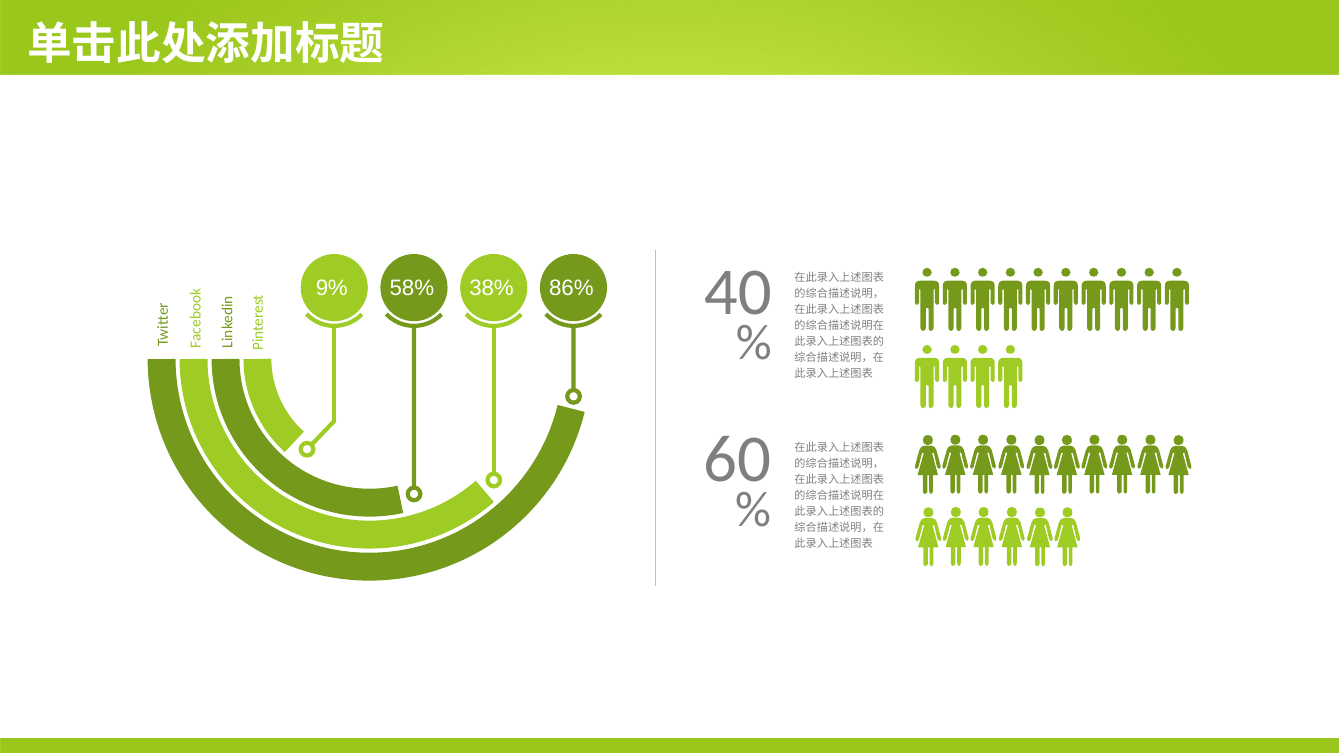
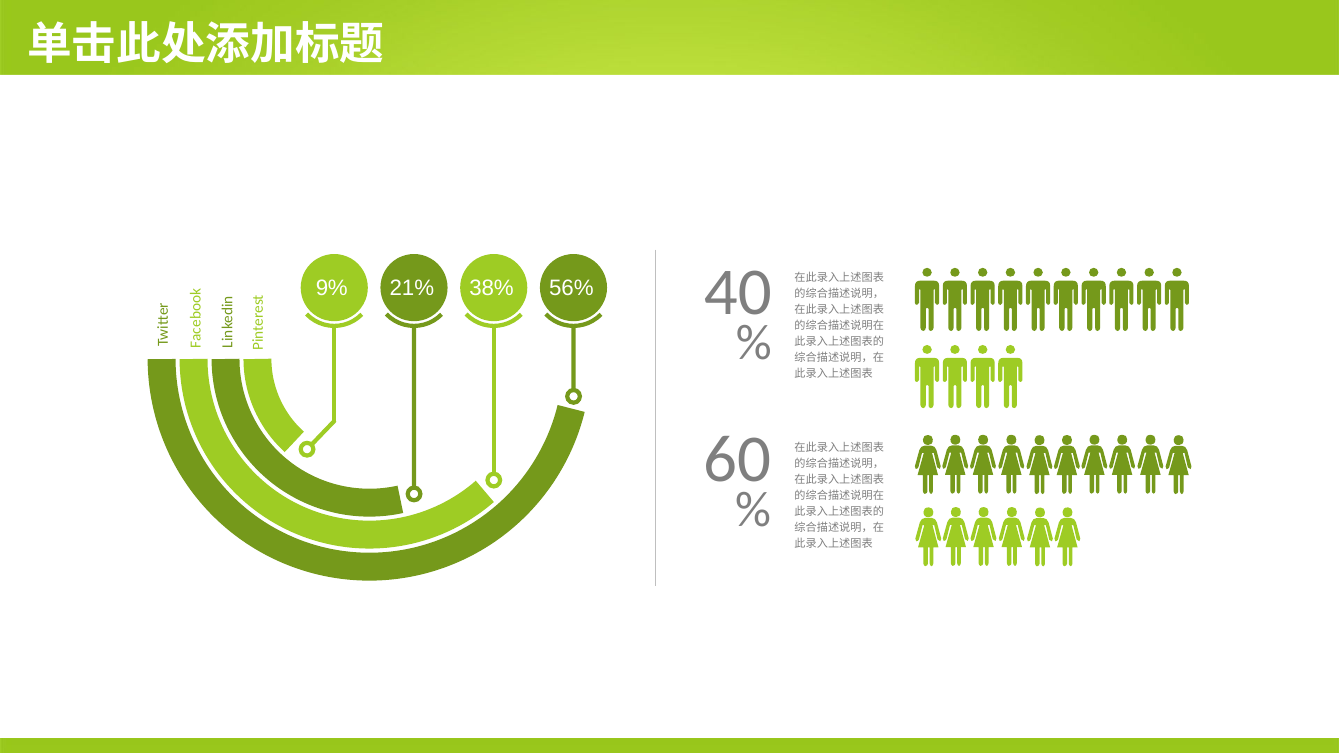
58%: 58% -> 21% (412, 289)
86%: 86% -> 56% (571, 289)
